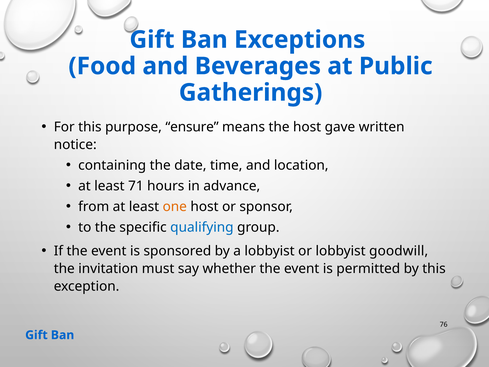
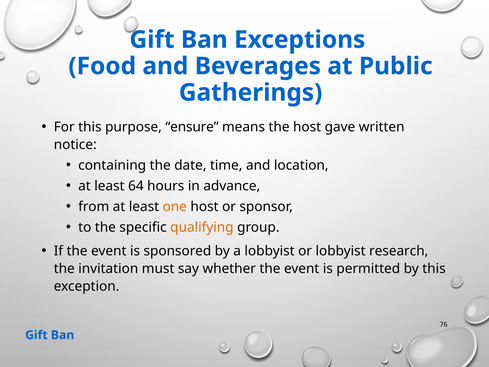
71: 71 -> 64 (136, 186)
qualifying colour: blue -> orange (202, 227)
goodwill: goodwill -> research (399, 251)
